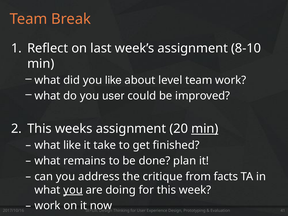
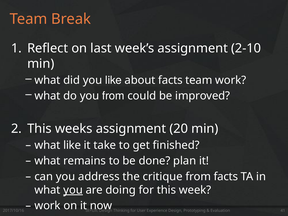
8-10: 8-10 -> 2-10 (246, 48)
about level: level -> facts (170, 80)
you user: user -> from (113, 96)
min underline: present -> none (205, 129)
